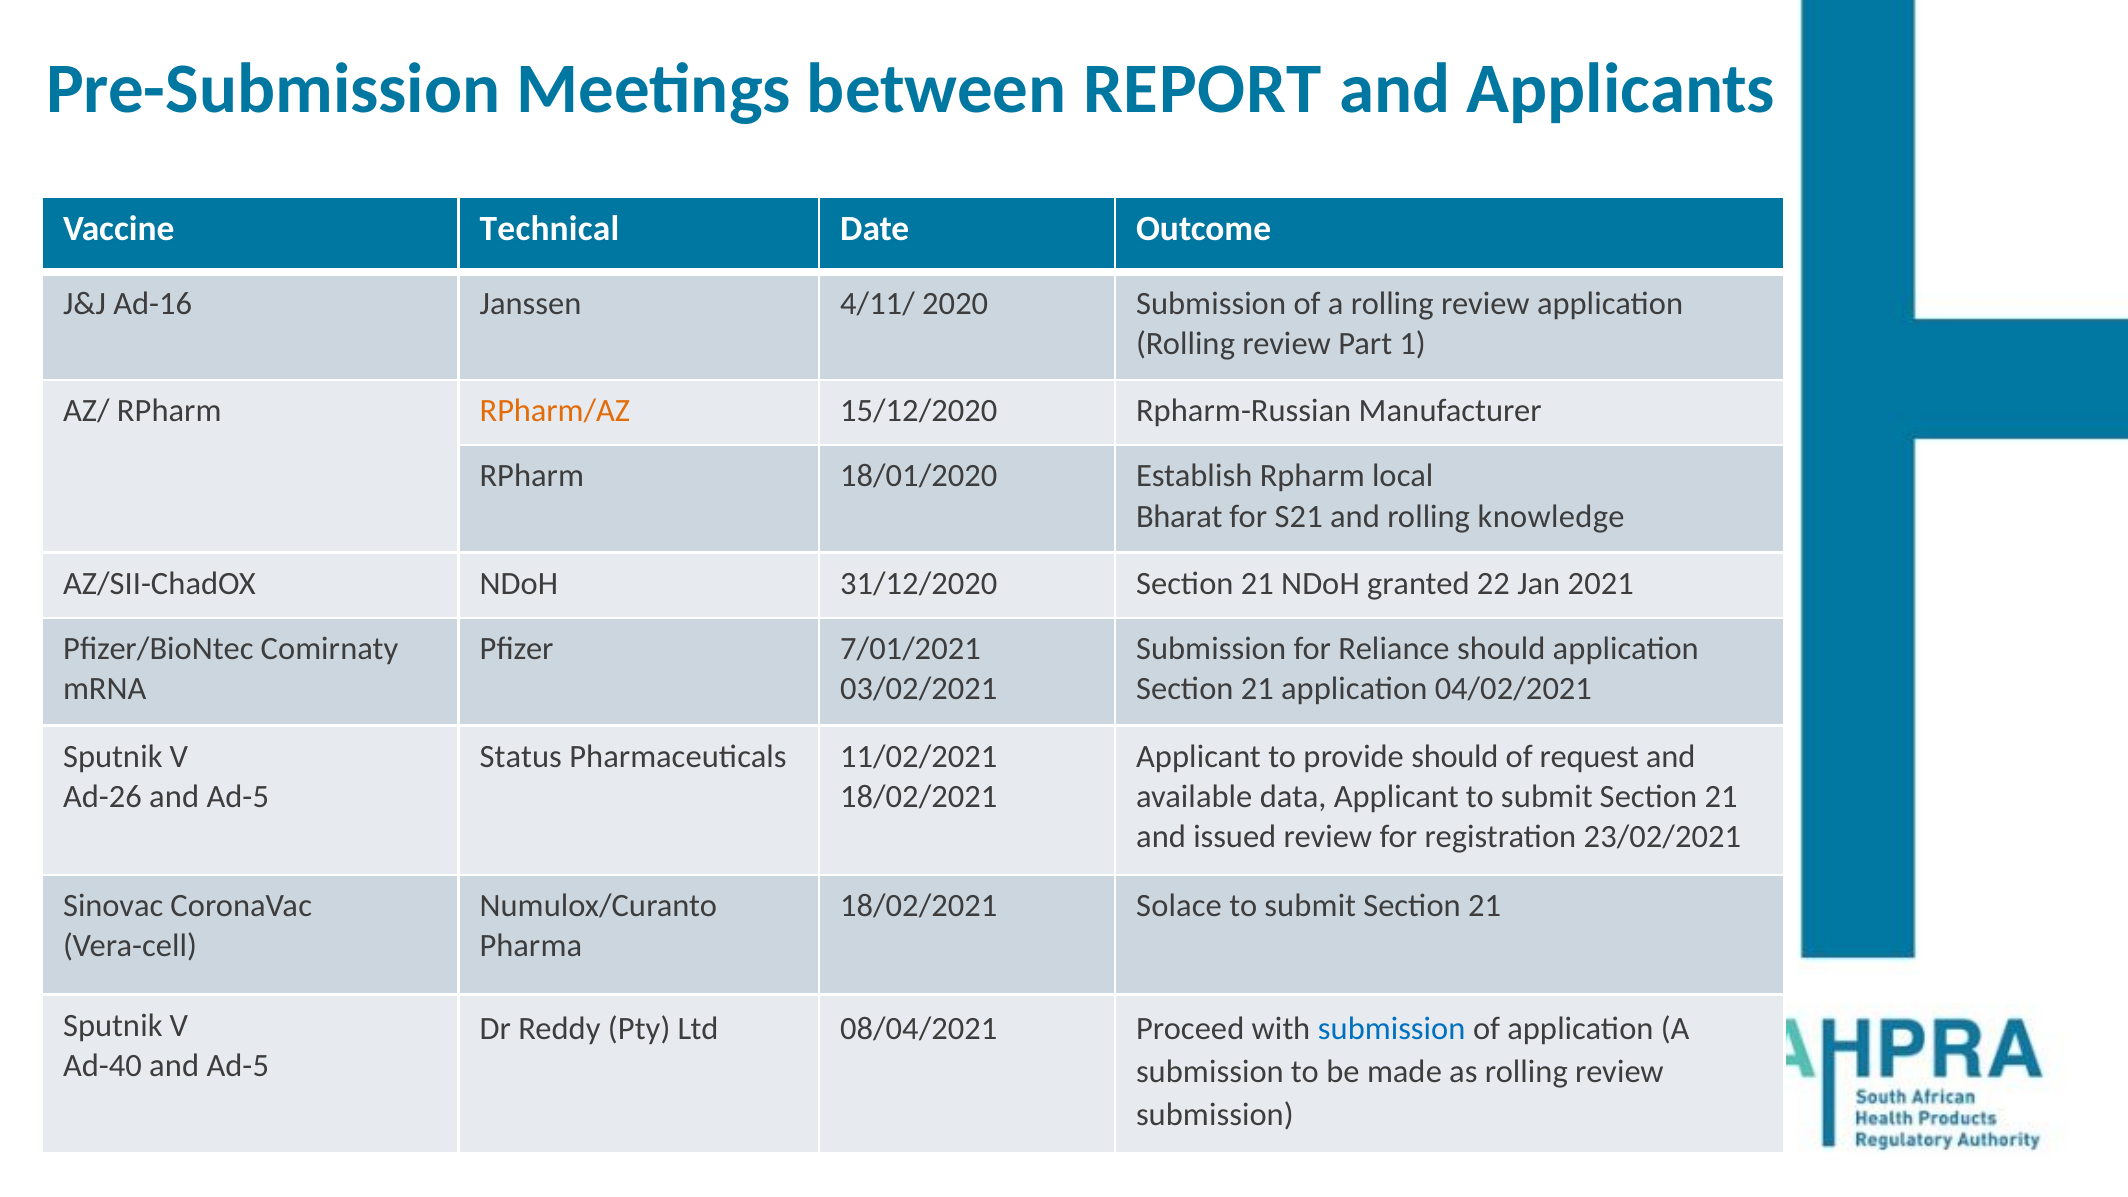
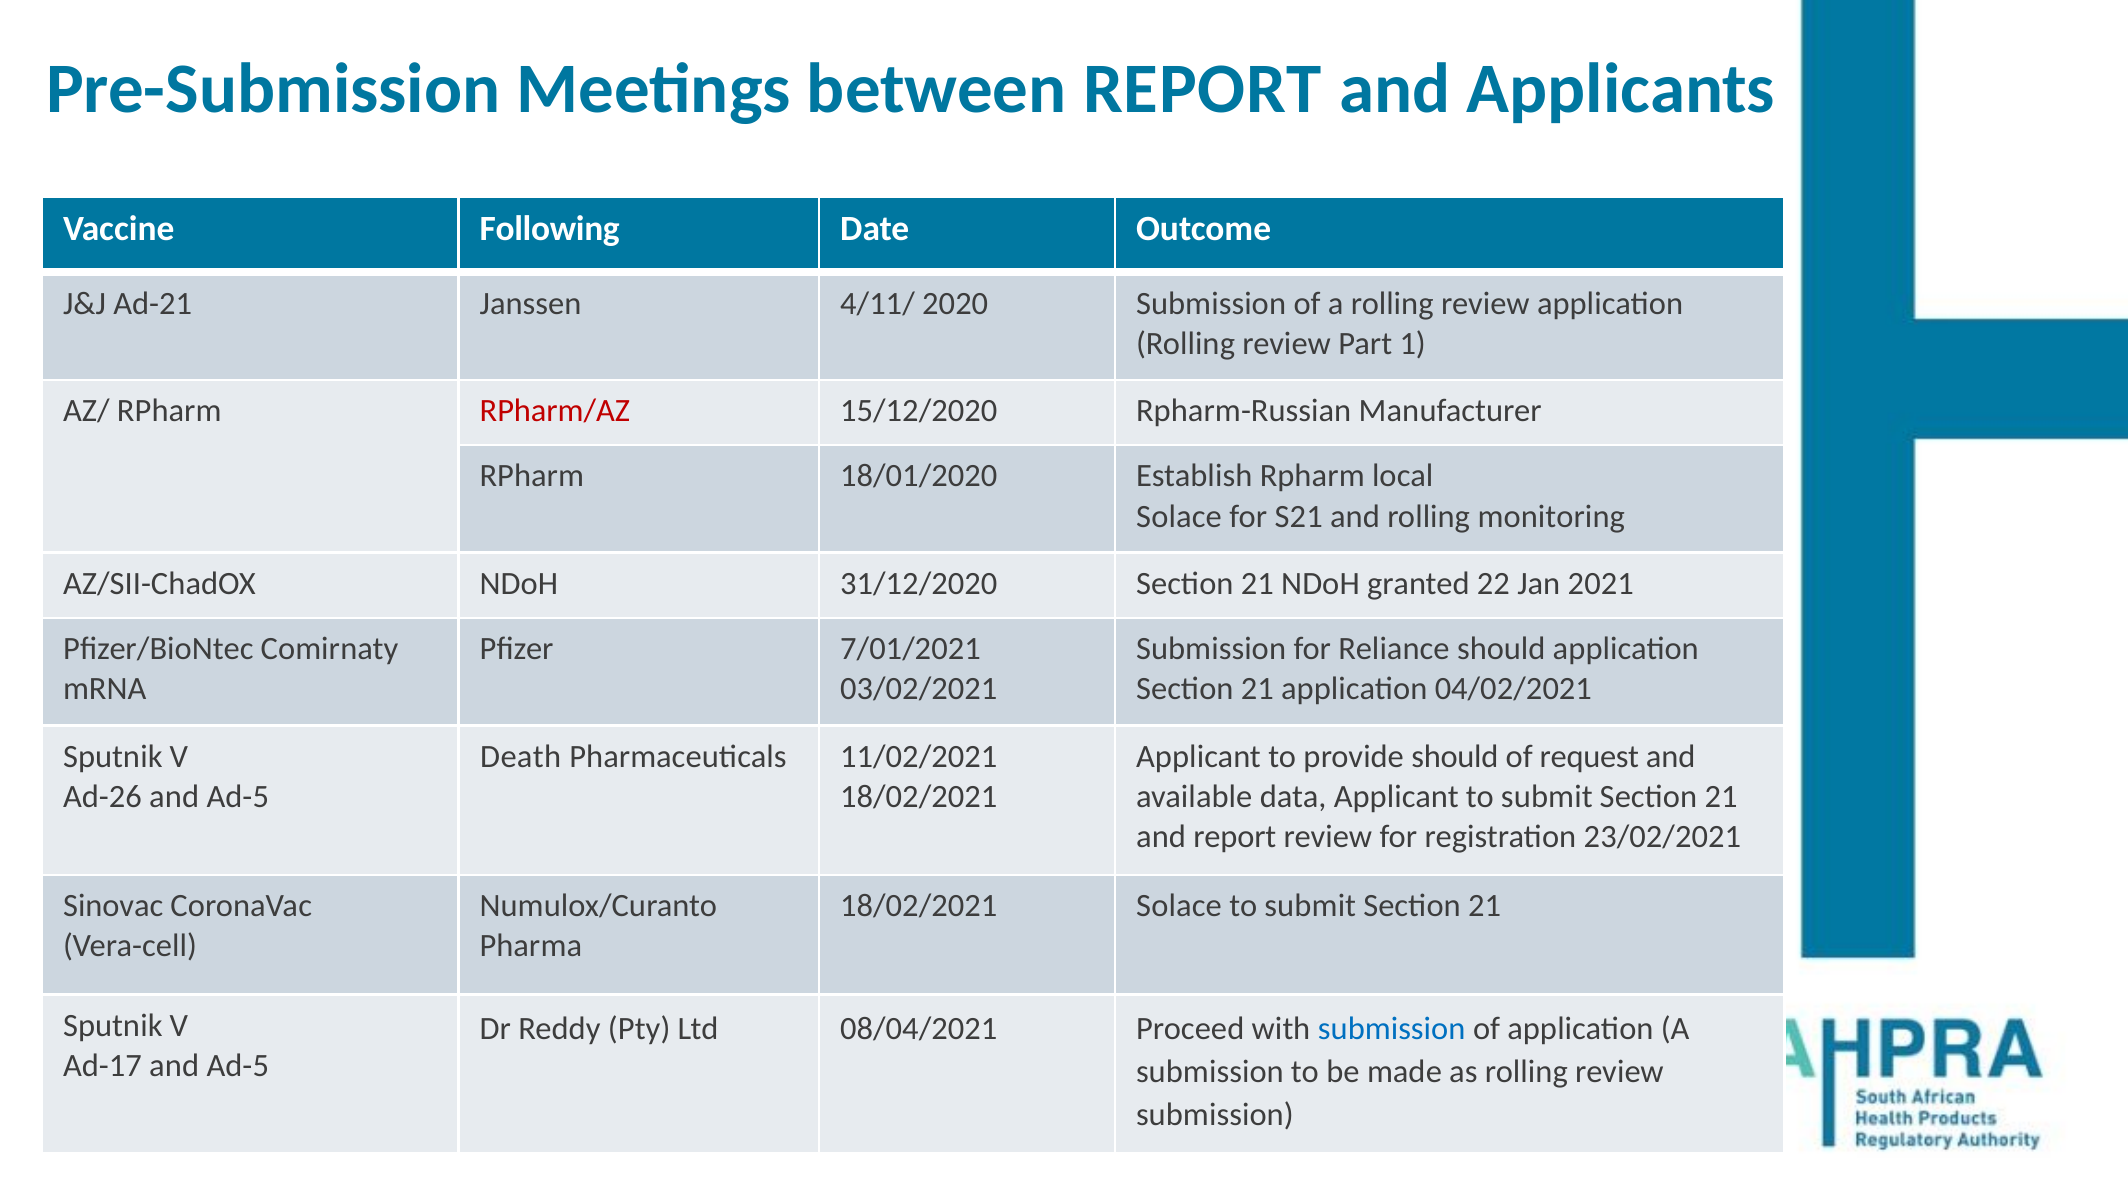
Technical: Technical -> Following (550, 229)
Ad-16: Ad-16 -> Ad-21 (153, 303)
RPharm/AZ colour: orange -> red (555, 411)
Bharat: Bharat -> Solace (1179, 516)
knowledge: knowledge -> monitoring (1551, 516)
Status: Status -> Death (521, 756)
and issued: issued -> report (1235, 837)
Ad-40: Ad-40 -> Ad-17 (102, 1066)
